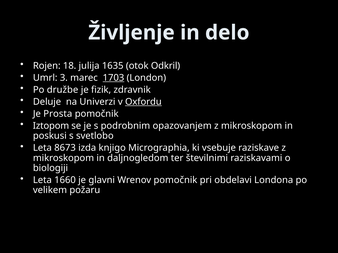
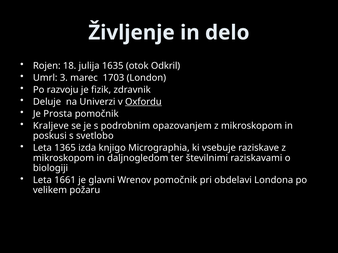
1703 underline: present -> none (113, 78)
družbe: družbe -> razvoju (63, 90)
Iztopom: Iztopom -> Kraljeve (51, 126)
8673: 8673 -> 1365 (65, 148)
1660: 1660 -> 1661 (65, 180)
